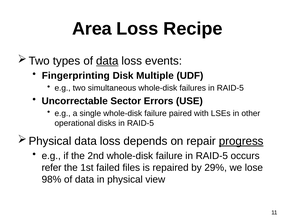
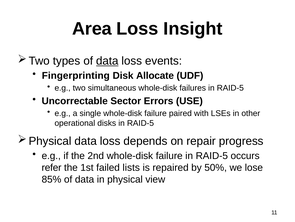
Recipe: Recipe -> Insight (193, 29)
Multiple: Multiple -> Allocate (155, 75)
progress underline: present -> none (241, 141)
files: files -> lists (131, 167)
29%: 29% -> 50% (216, 167)
98%: 98% -> 85% (52, 179)
